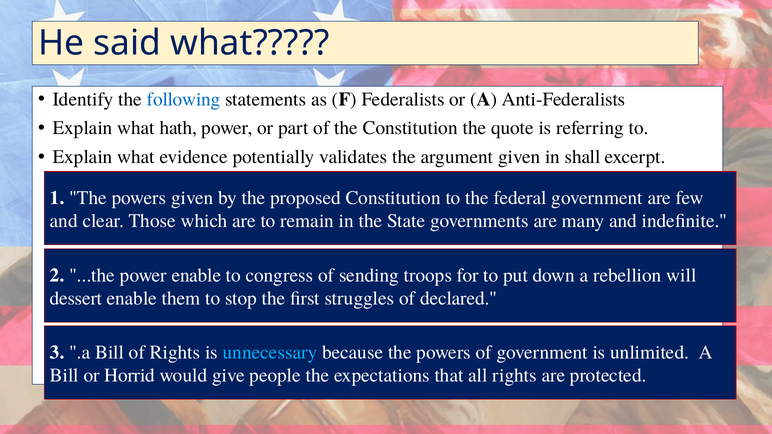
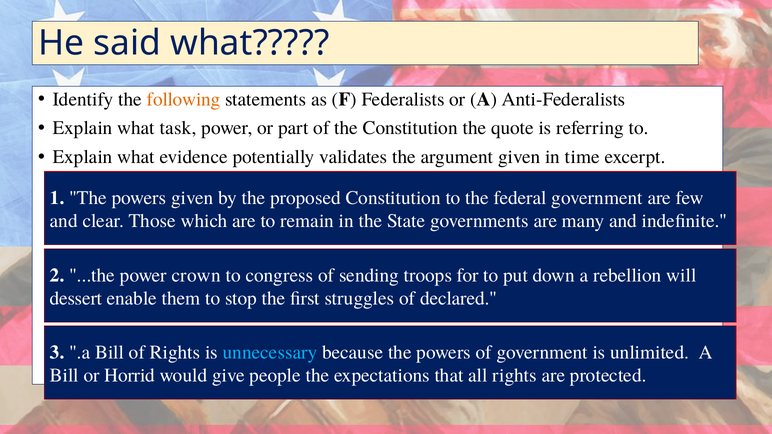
following colour: blue -> orange (184, 99)
hath: hath -> task (178, 128)
shall: shall -> time (582, 157)
power enable: enable -> crown (196, 275)
